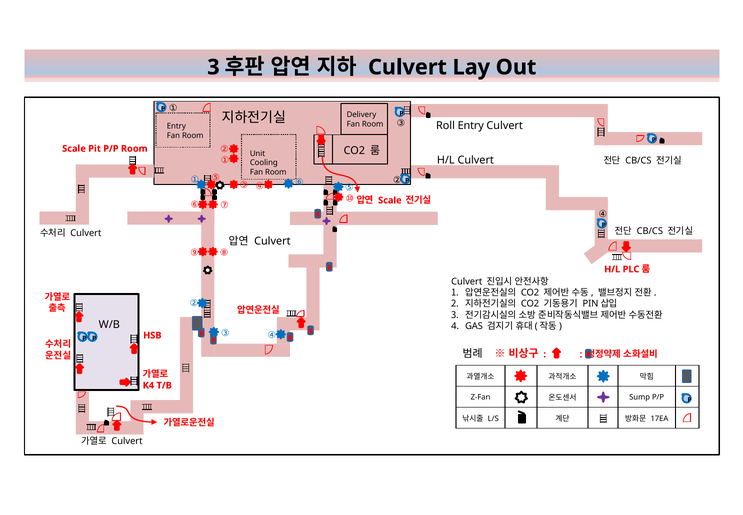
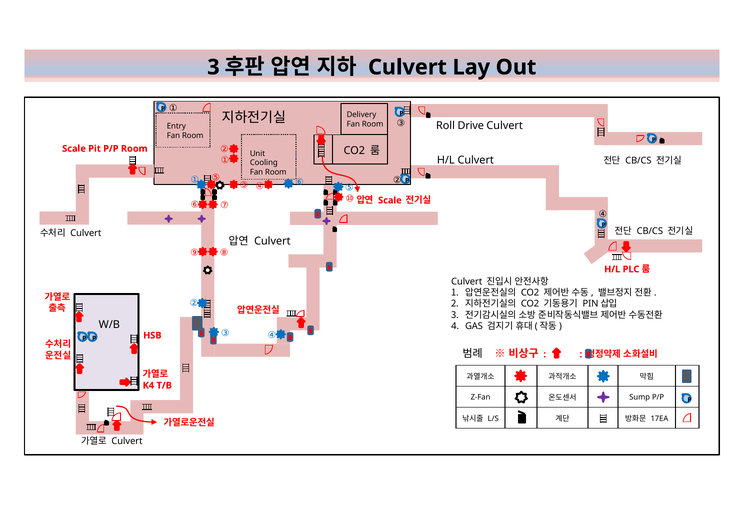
Roll Entry: Entry -> Drive (471, 126)
